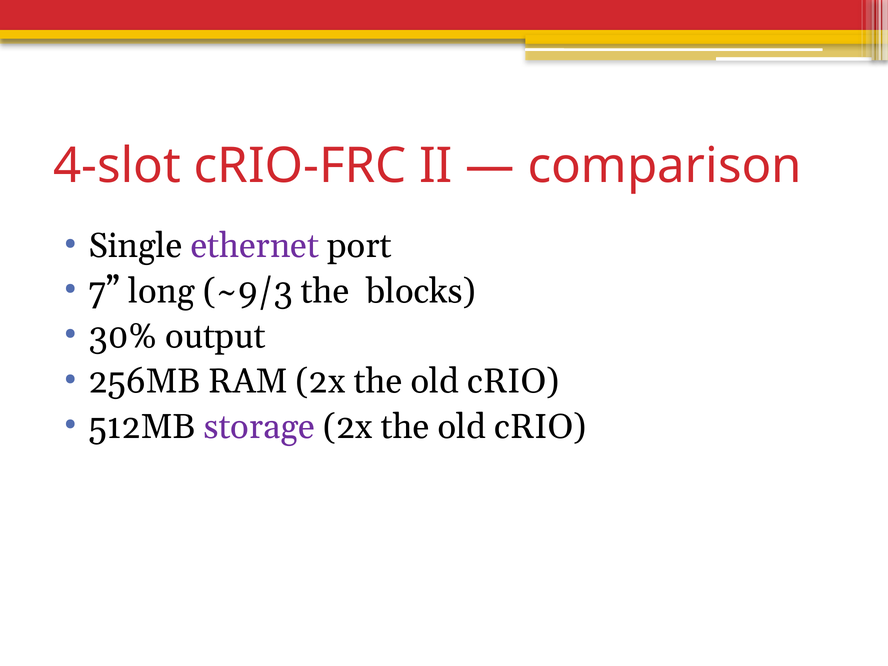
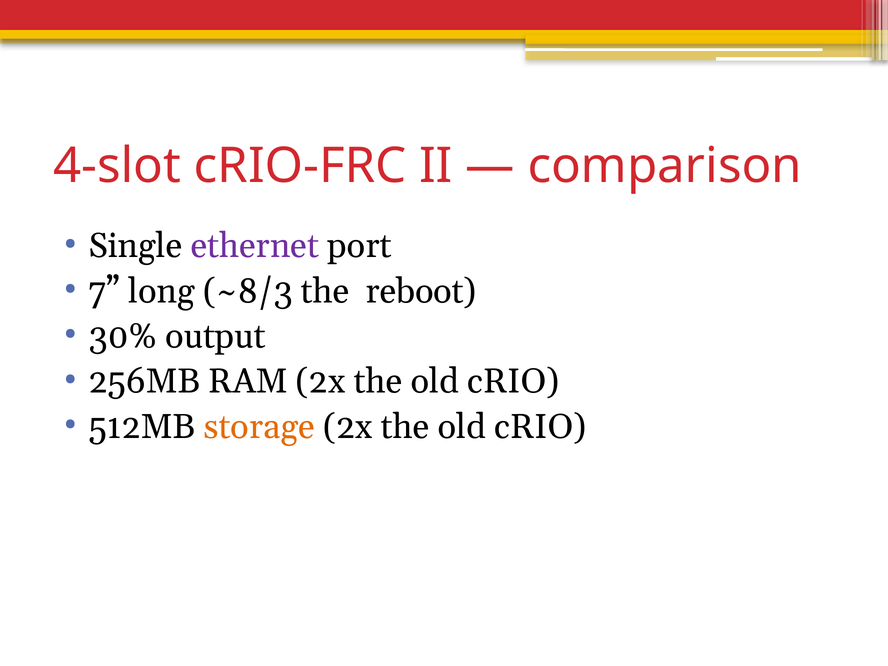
~9/3: ~9/3 -> ~8/3 (248, 291)
blocks: blocks -> reboot (421, 291)
storage colour: purple -> orange (259, 427)
